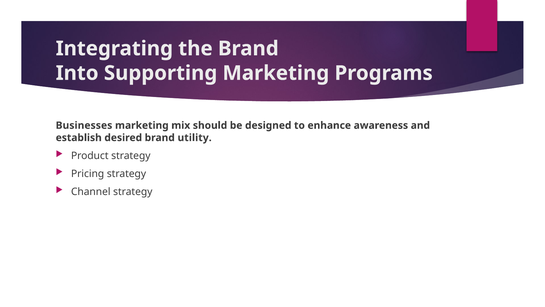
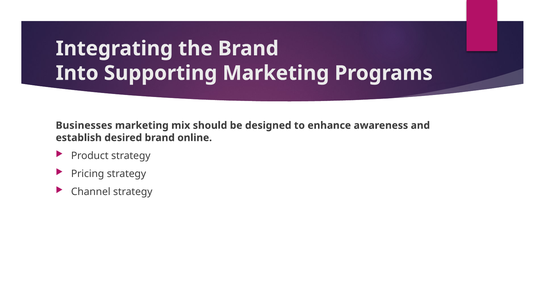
utility: utility -> online (195, 138)
